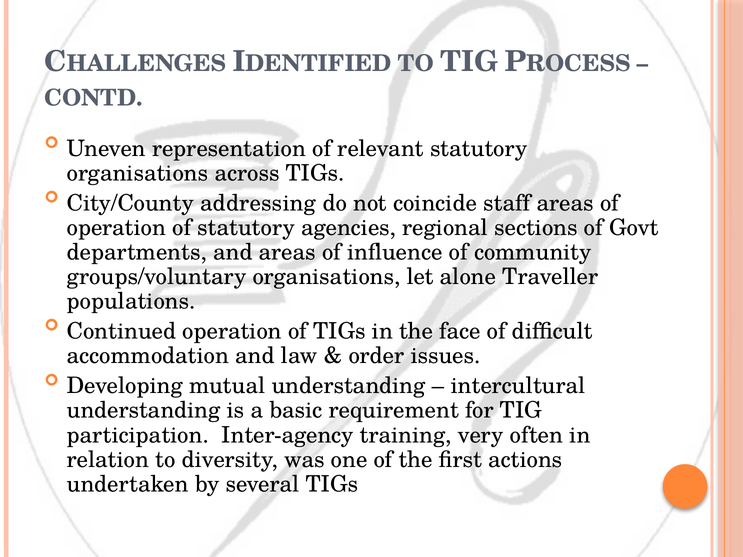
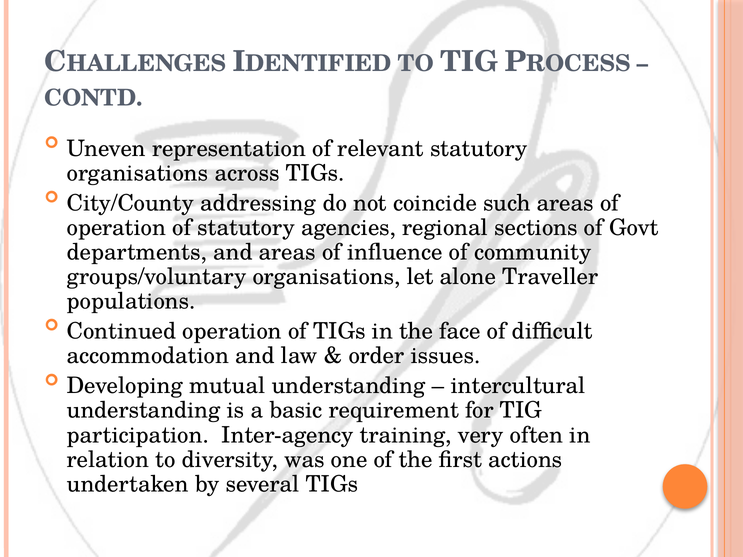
staff: staff -> such (507, 203)
